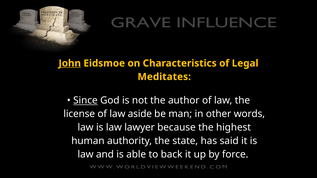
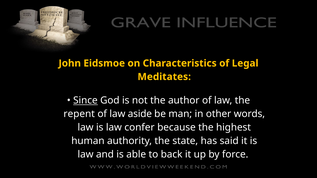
John underline: present -> none (70, 63)
license: license -> repent (79, 114)
lawyer: lawyer -> confer (140, 128)
